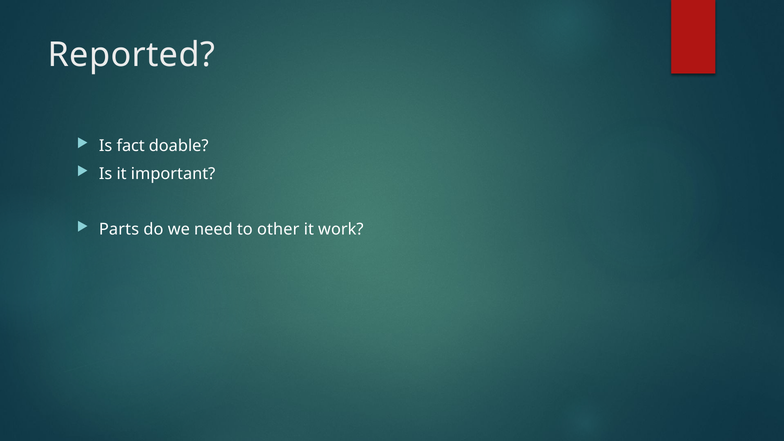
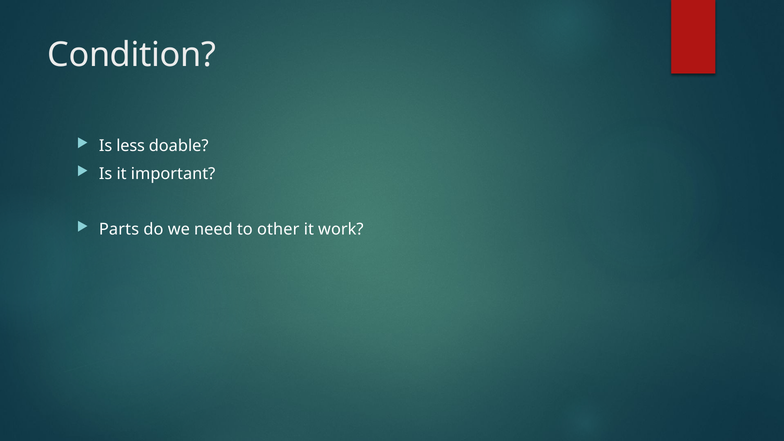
Reported: Reported -> Condition (132, 55)
fact: fact -> less (131, 146)
